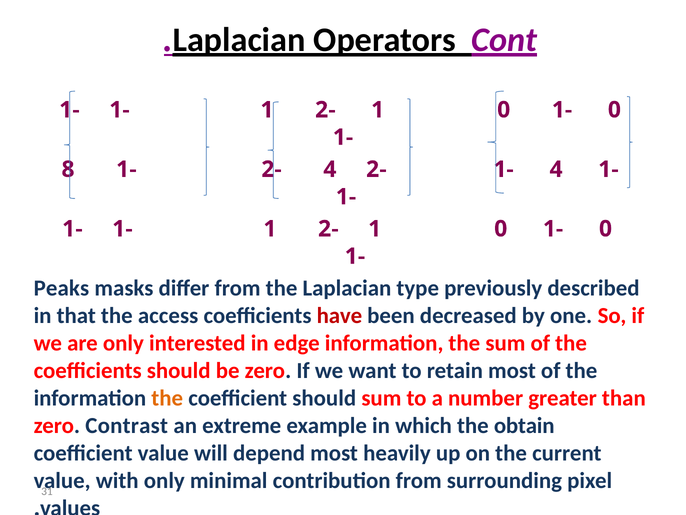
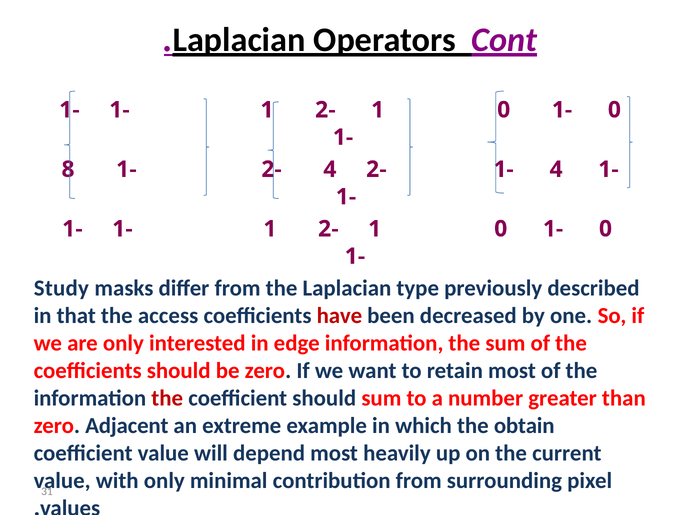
Peaks: Peaks -> Study (61, 288)
the colour: orange -> red (167, 398)
Contrast: Contrast -> Adjacent (127, 425)
